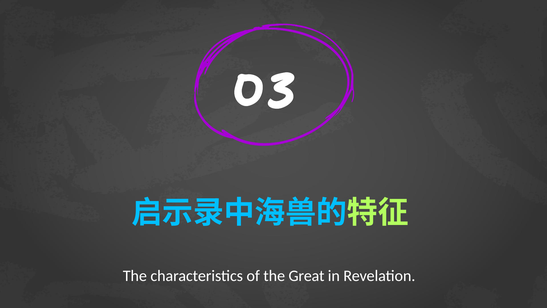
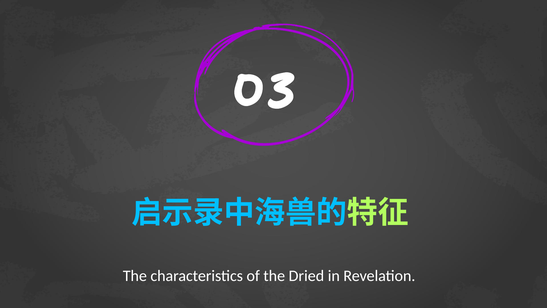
Great: Great -> Dried (306, 275)
